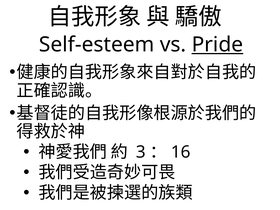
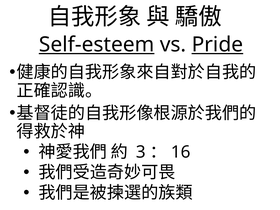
Self-esteem underline: none -> present (97, 45)
